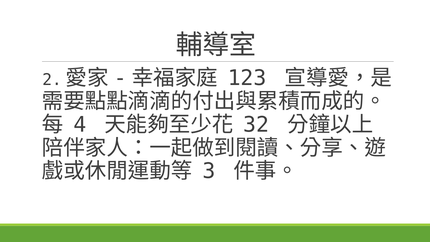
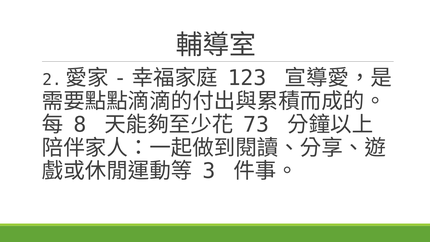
4: 4 -> 8 (80, 125)
32: 32 -> 73 (256, 125)
